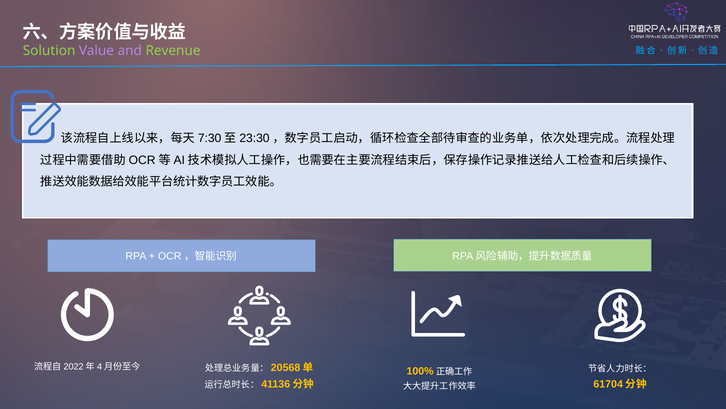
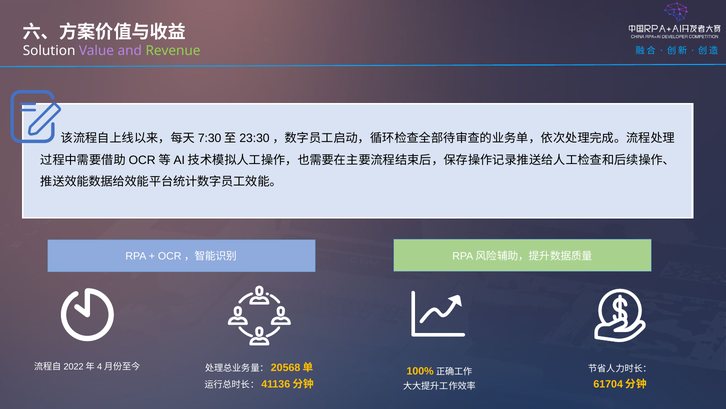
Solution colour: light green -> white (49, 51)
